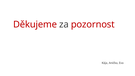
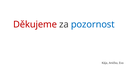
pozornost colour: red -> blue (93, 24)
